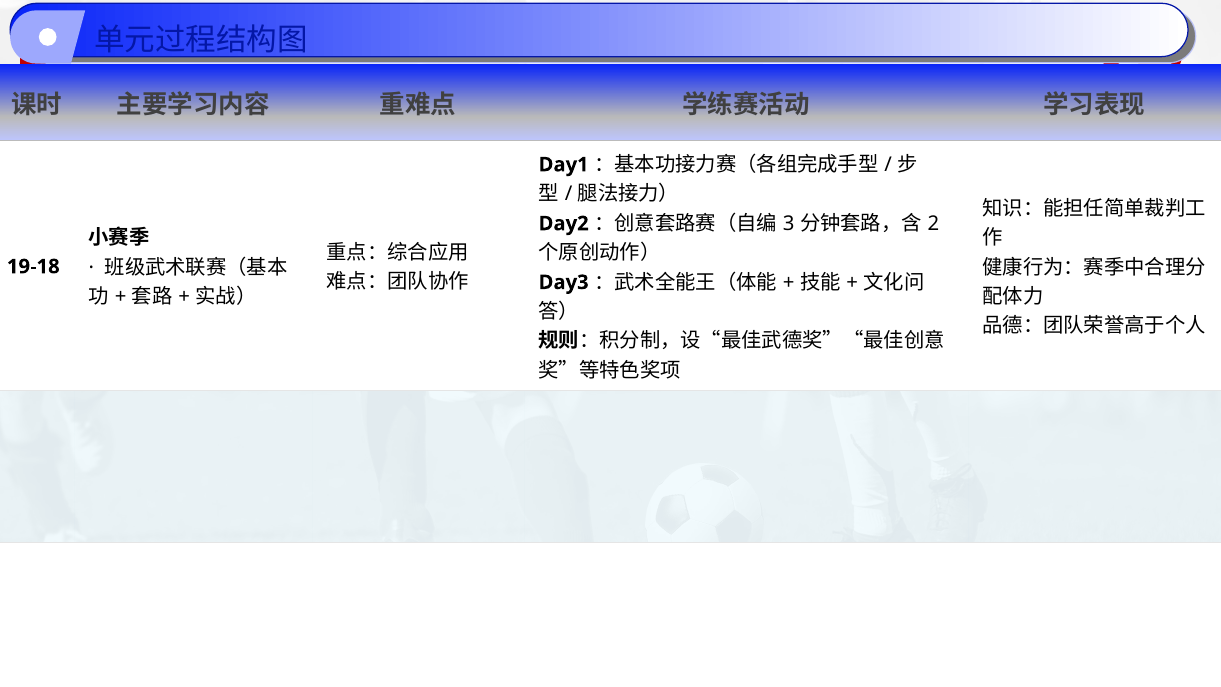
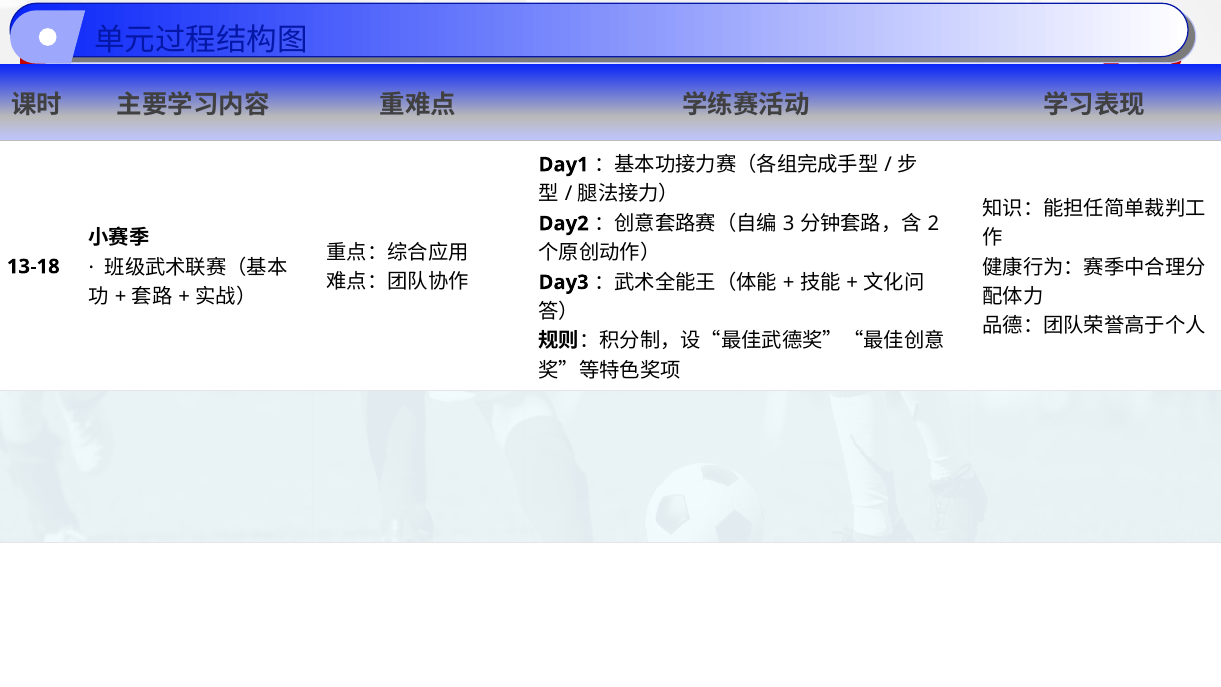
19-18: 19-18 -> 13-18 (33, 266)
